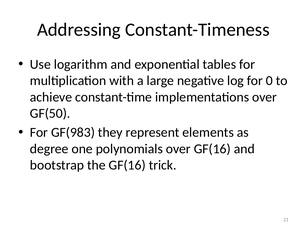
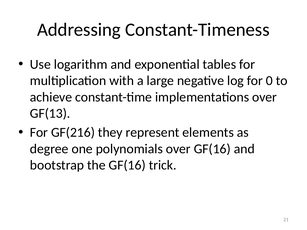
GF(50: GF(50 -> GF(13 (50, 114)
GF(983: GF(983 -> GF(216 (73, 133)
